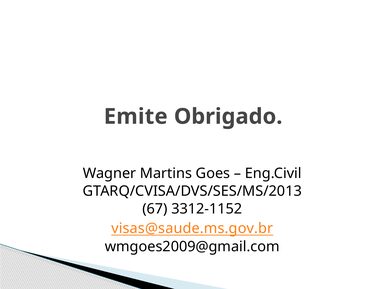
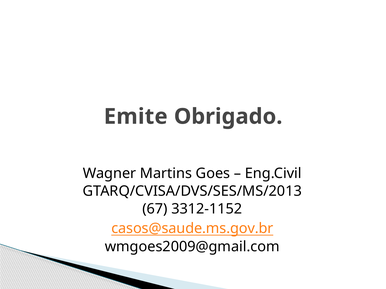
visas@saude.ms.gov.br: visas@saude.ms.gov.br -> casos@saude.ms.gov.br (192, 229)
